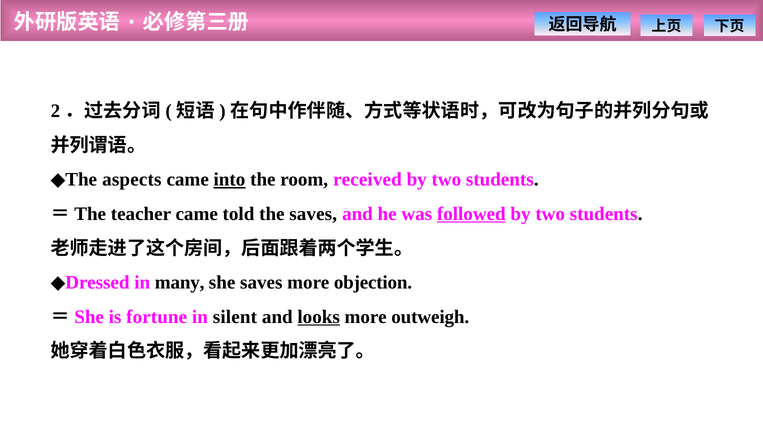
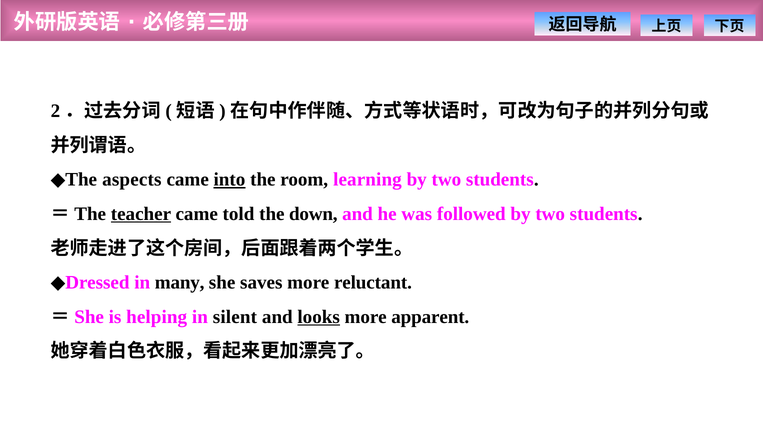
received: received -> learning (367, 180)
teacher underline: none -> present (141, 214)
the saves: saves -> down (313, 214)
followed underline: present -> none (471, 214)
objection: objection -> reluctant (373, 283)
fortune: fortune -> helping (157, 317)
outweigh: outweigh -> apparent (430, 317)
